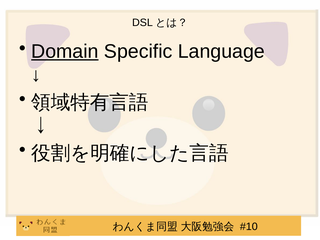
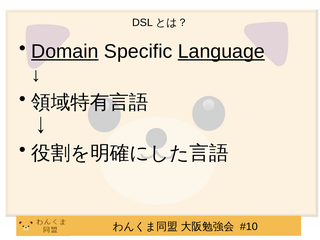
Language underline: none -> present (221, 52)
